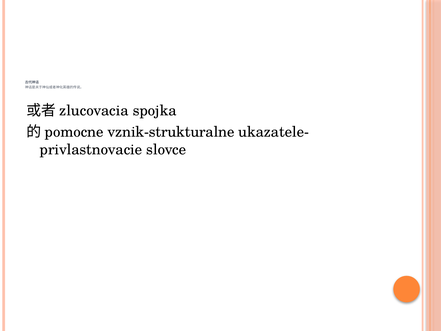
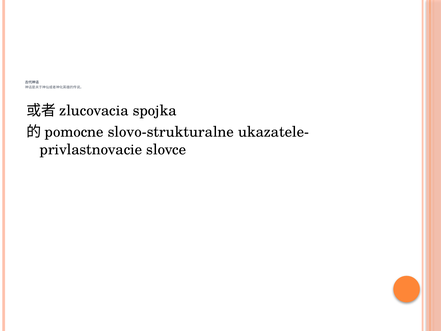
vznik-strukturalne: vznik-strukturalne -> slovo-strukturalne (171, 132)
